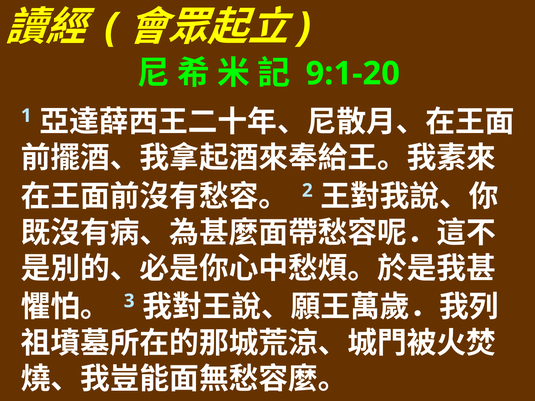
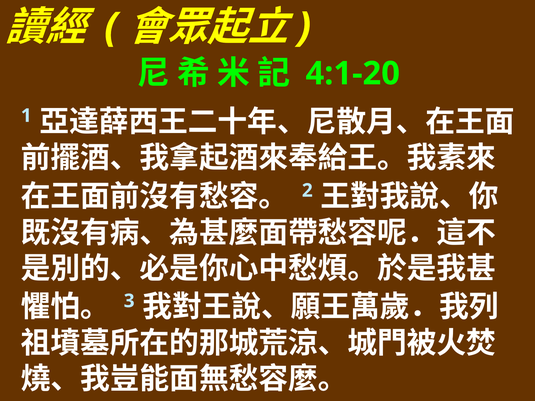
9:1-20: 9:1-20 -> 4:1-20 (353, 74)
